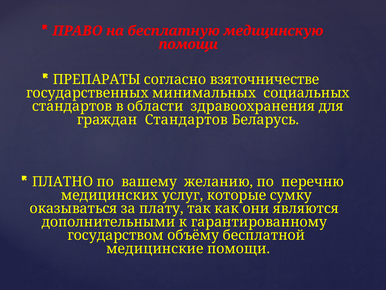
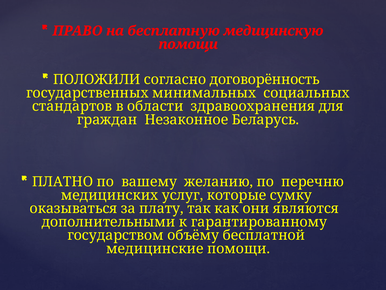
ПРЕПАРАТЫ: ПРЕПАРАТЫ -> ПОЛОЖИЛИ (97, 79)
взяточничестве: взяточничестве -> договорённость (265, 79)
граждан Стандартов: Стандартов -> Незаконное (186, 120)
